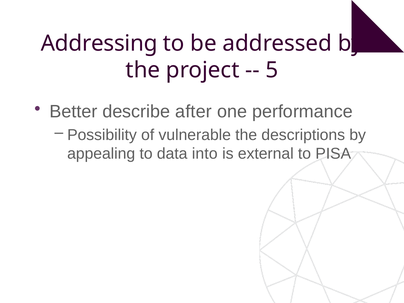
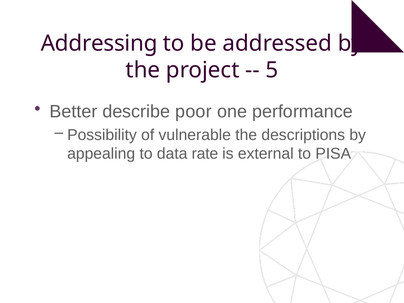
after: after -> poor (194, 112)
into: into -> rate (205, 154)
